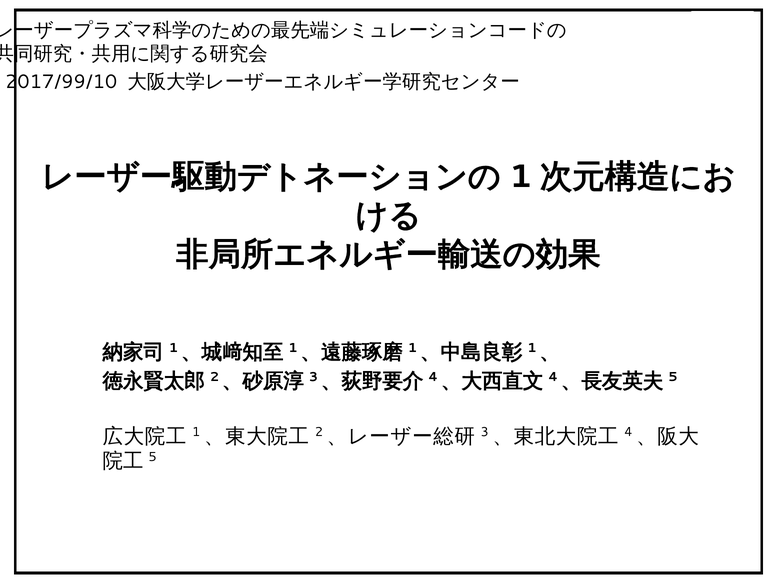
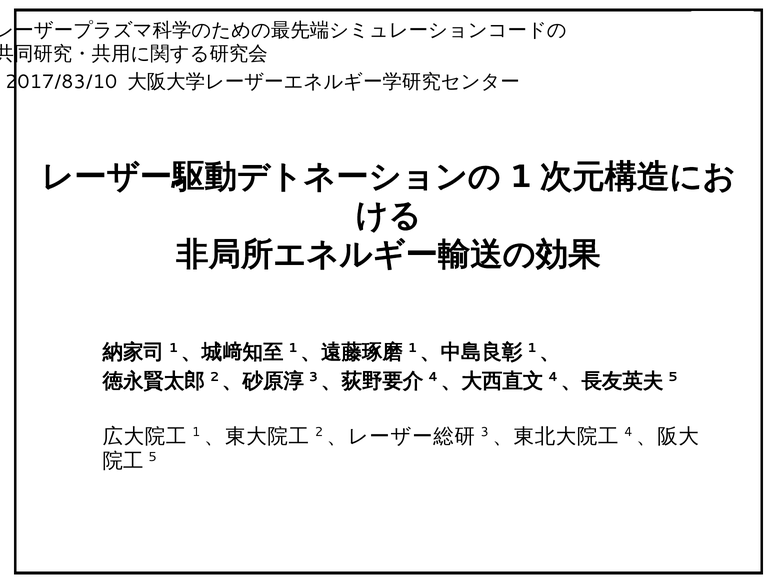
2017/99/10: 2017/99/10 -> 2017/83/10 (61, 82)
